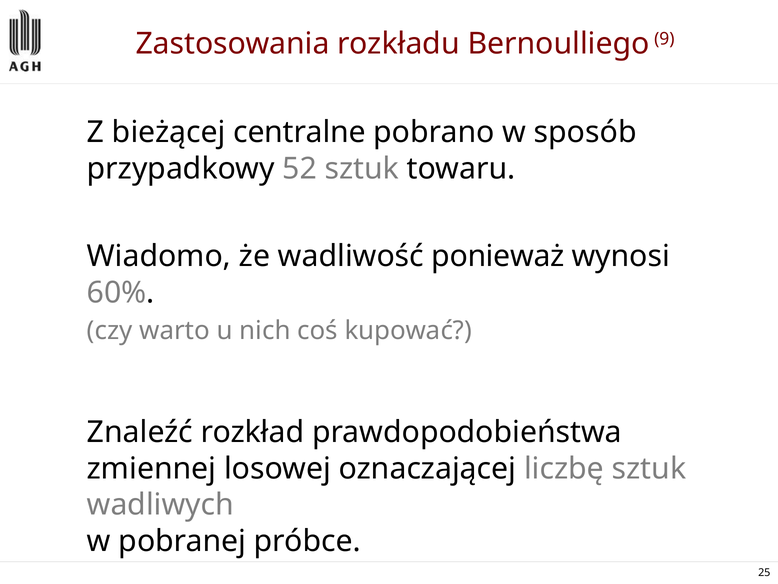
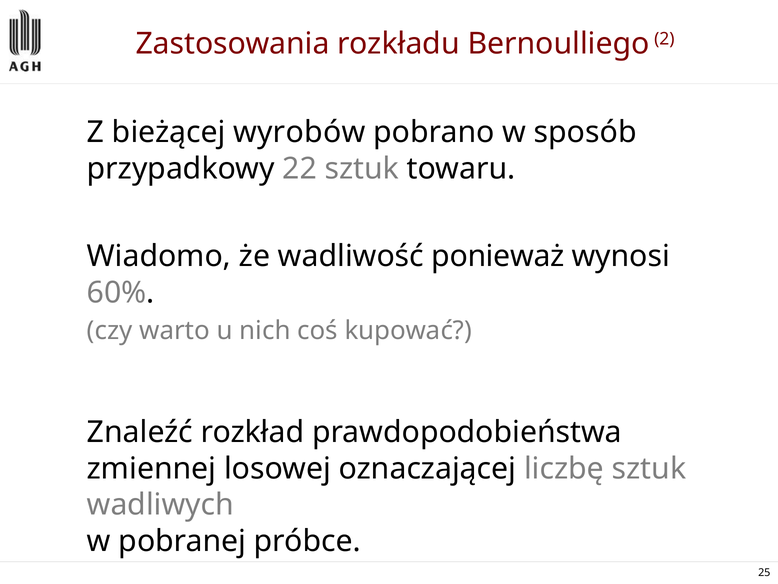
9: 9 -> 2 (664, 39)
centralne: centralne -> wyrobów (299, 132)
52: 52 -> 22 (300, 168)
